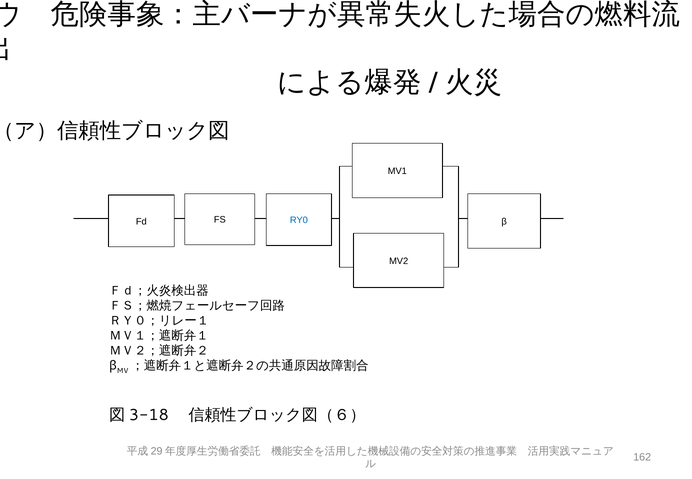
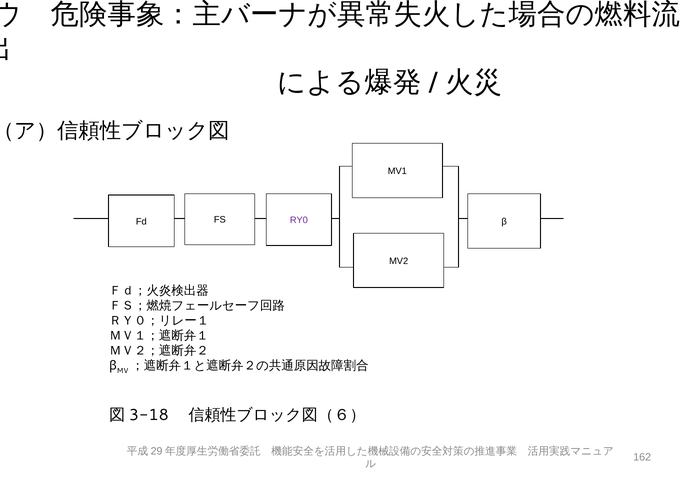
RY0 colour: blue -> purple (299, 220)
